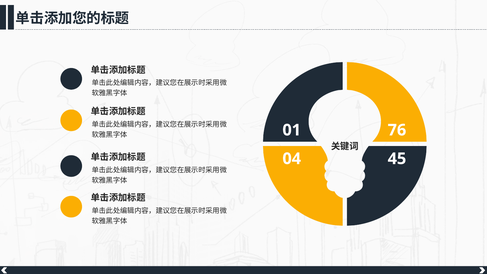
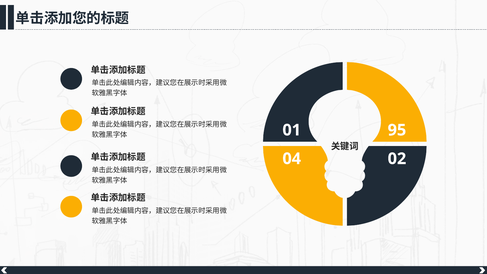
76: 76 -> 95 (397, 130)
45: 45 -> 02 (397, 159)
